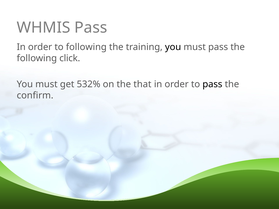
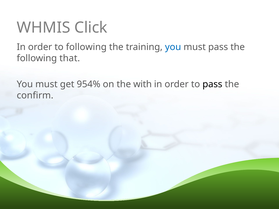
WHMIS Pass: Pass -> Click (91, 28)
you colour: black -> blue (173, 47)
click: click -> that (70, 58)
532%: 532% -> 954% (89, 84)
that: that -> with (143, 84)
